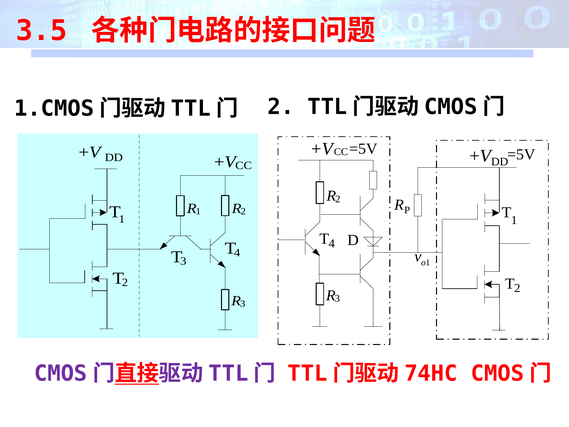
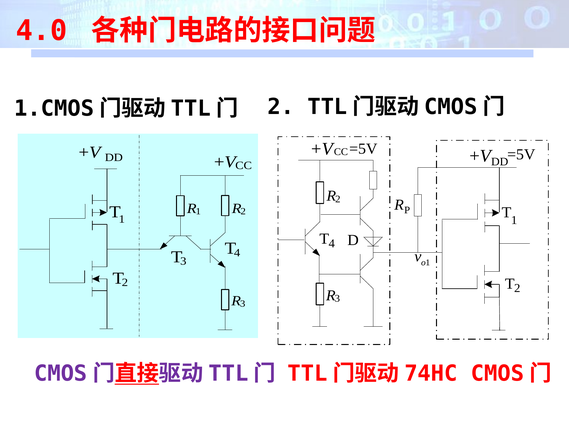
3.5: 3.5 -> 4.0 (42, 31)
